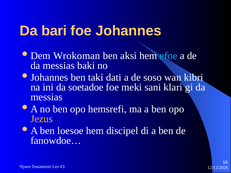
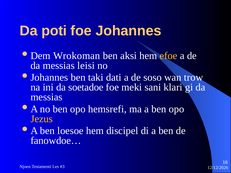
bari: bari -> poti (54, 31)
efoe colour: light blue -> yellow (168, 56)
baki: baki -> leisi (86, 66)
kibri: kibri -> trow (194, 77)
